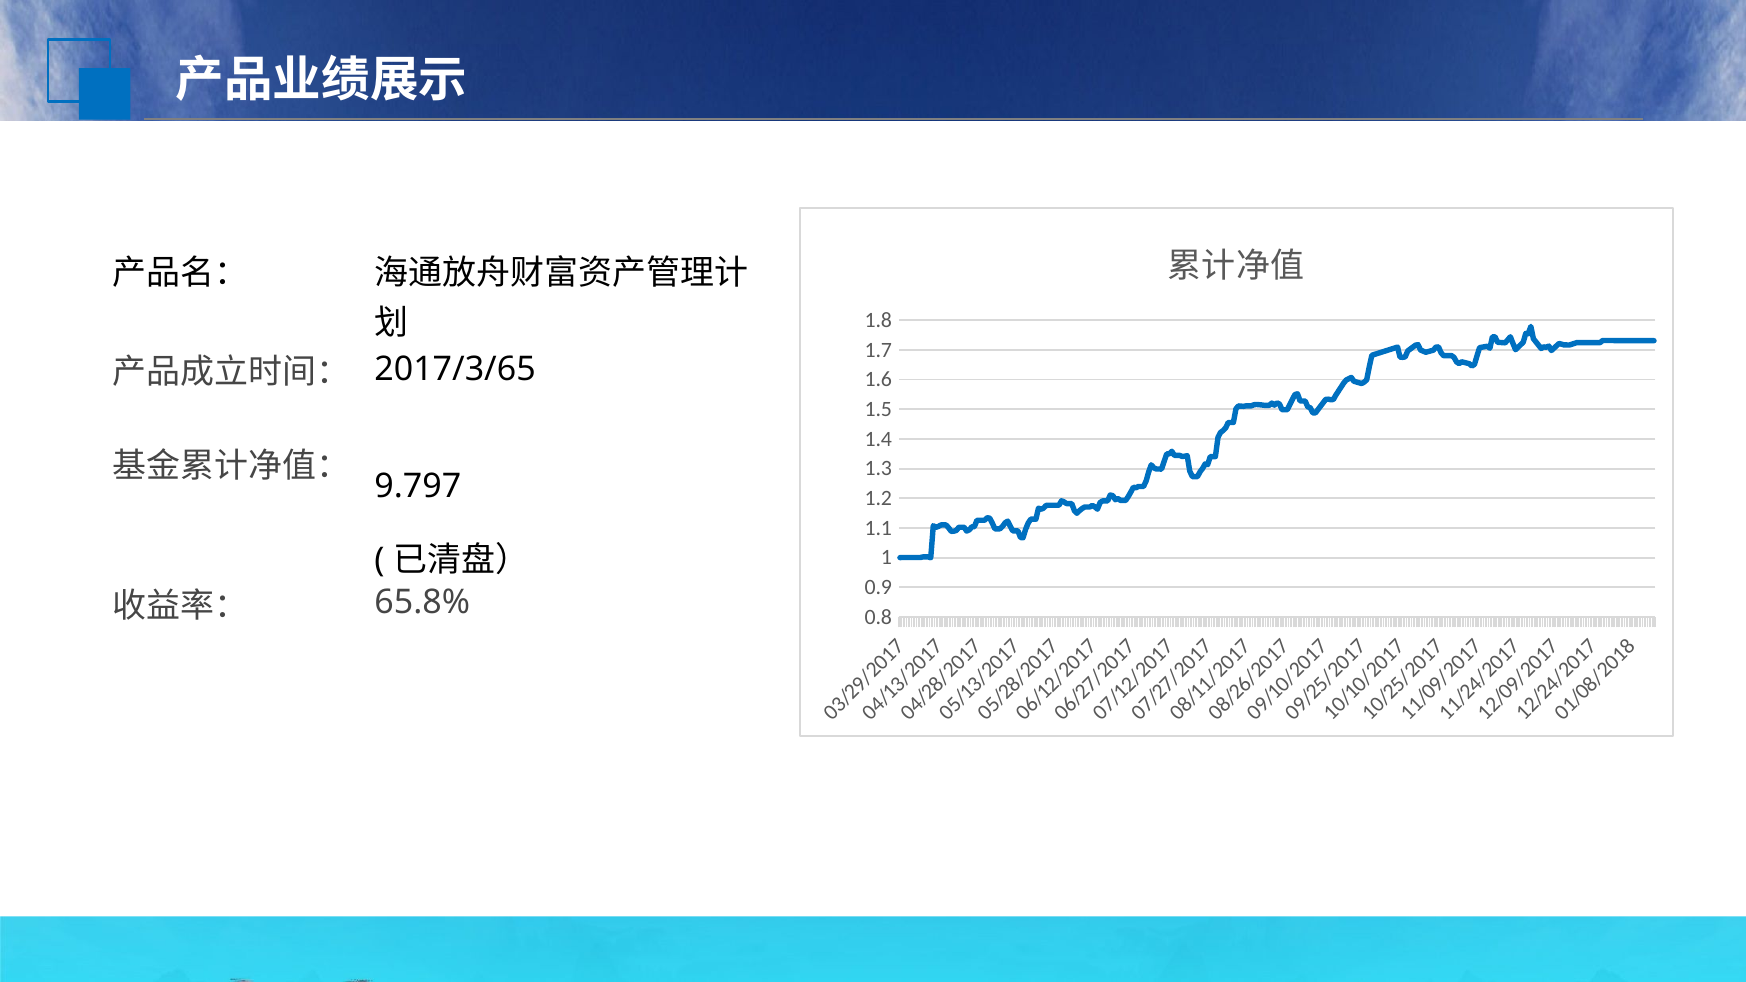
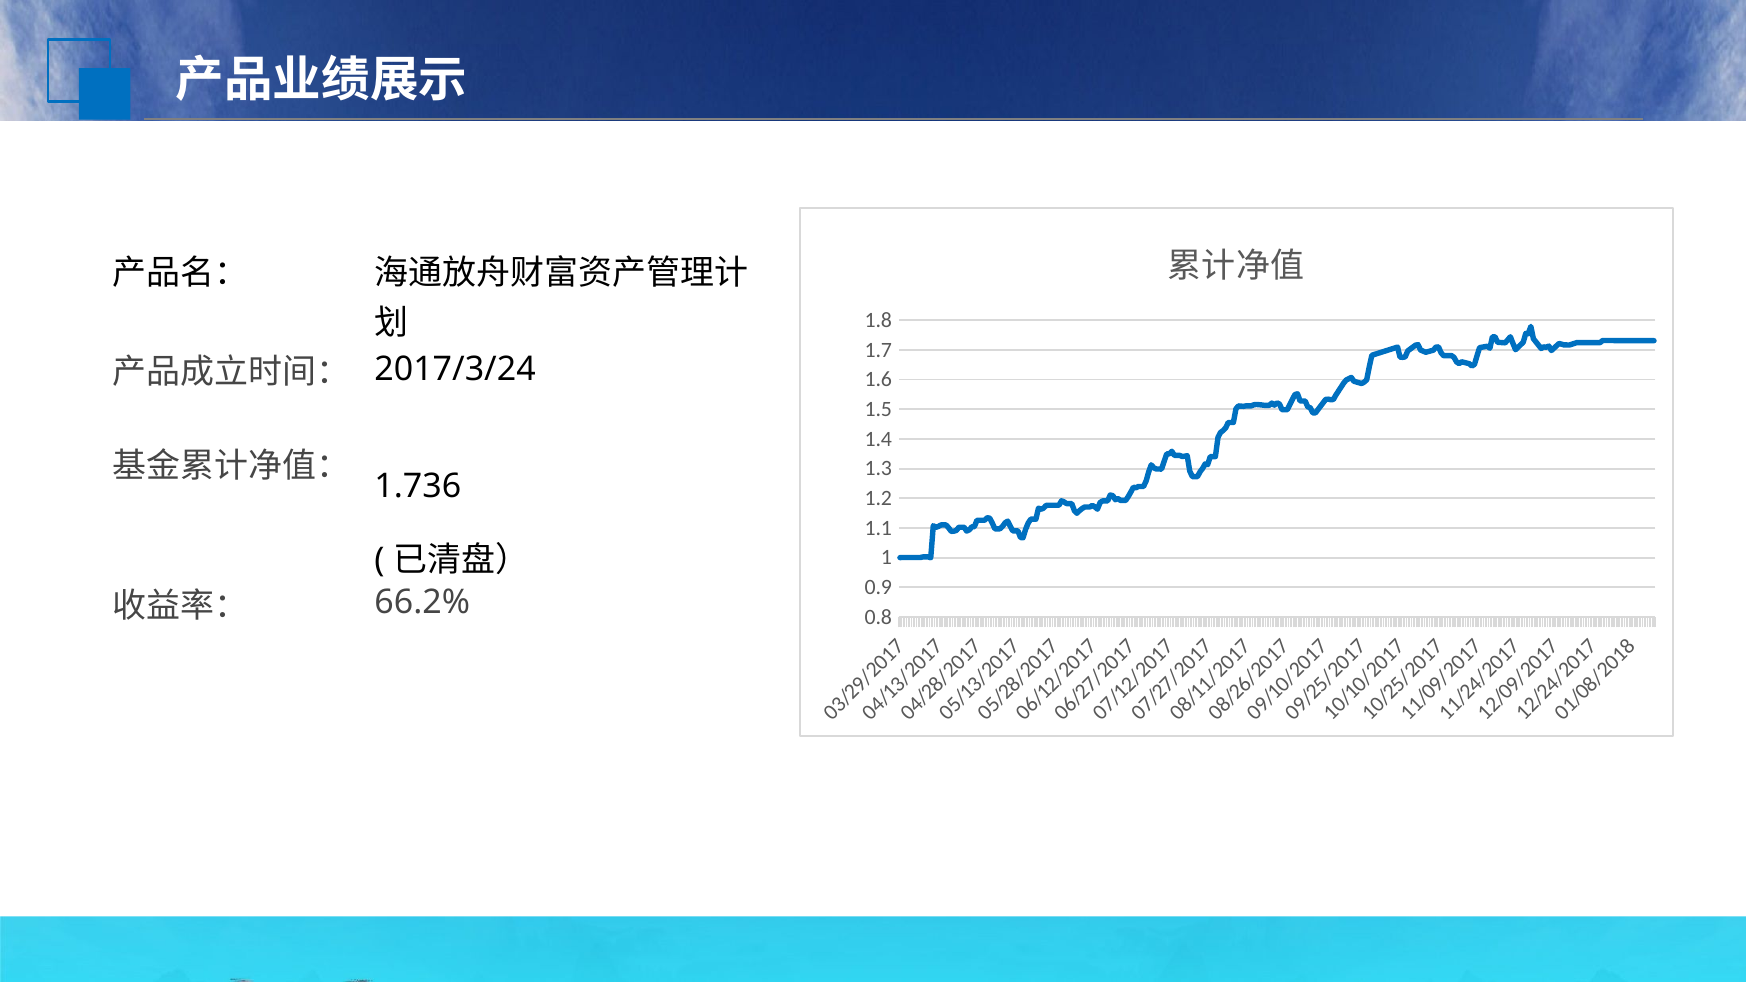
2017/3/65: 2017/3/65 -> 2017/3/24 (455, 369)
9.797: 9.797 -> 1.736 (418, 486)
65.8%: 65.8% -> 66.2% (422, 603)
